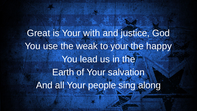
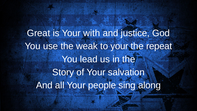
happy: happy -> repeat (159, 46)
Earth: Earth -> Story (63, 72)
